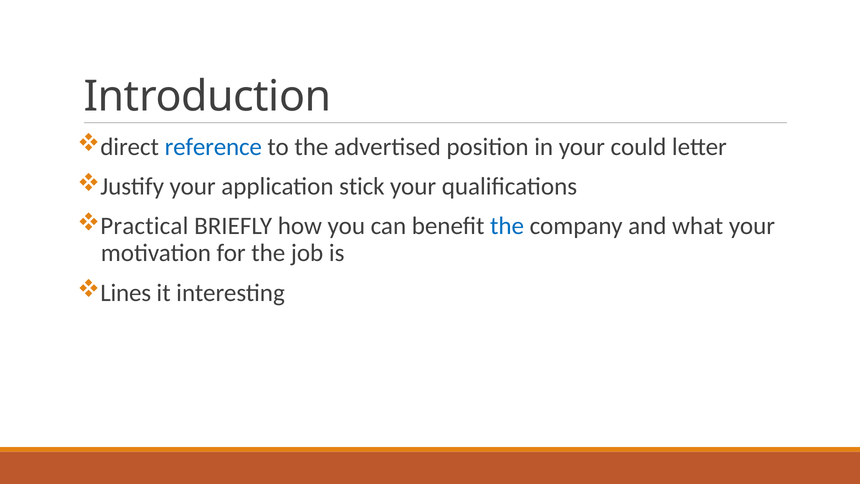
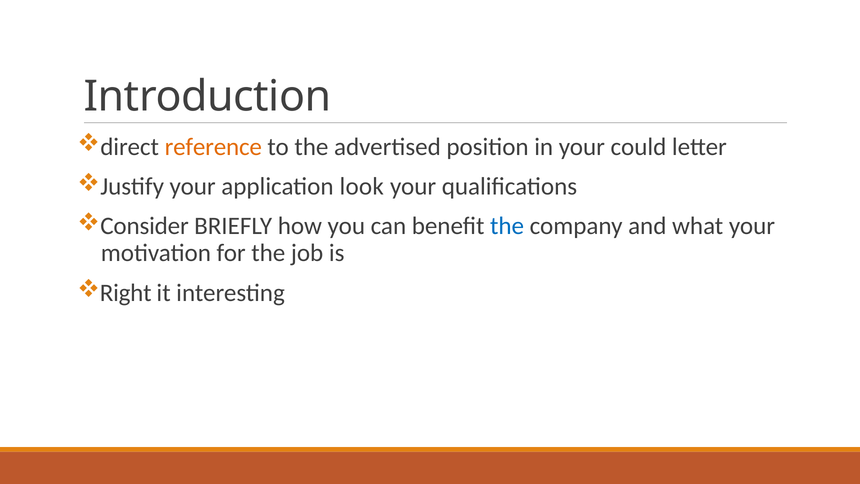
reference colour: blue -> orange (213, 147)
stick: stick -> look (362, 186)
Practical: Practical -> Consider (145, 226)
Lines: Lines -> Right (126, 293)
